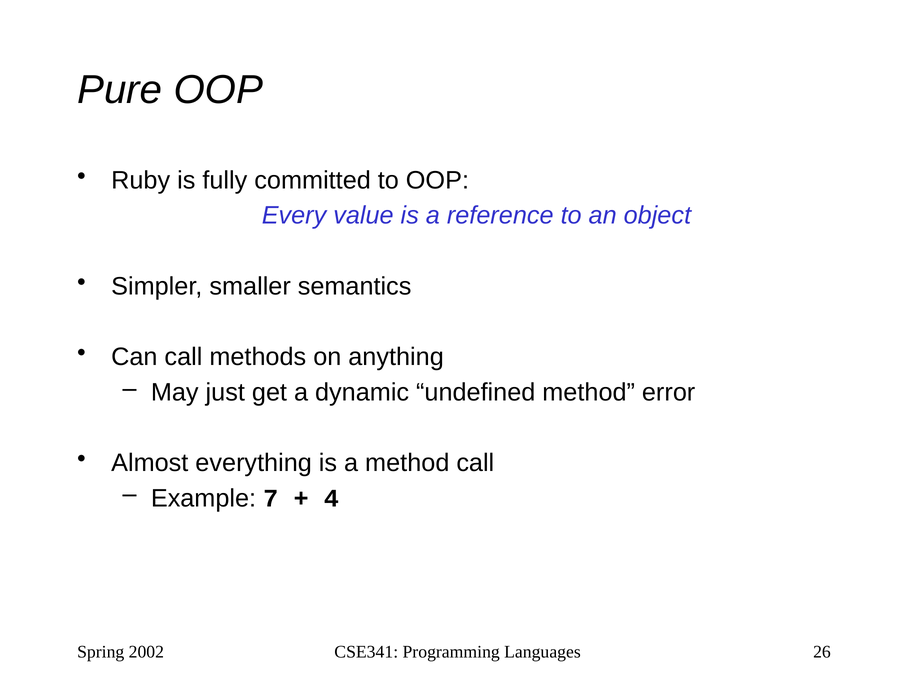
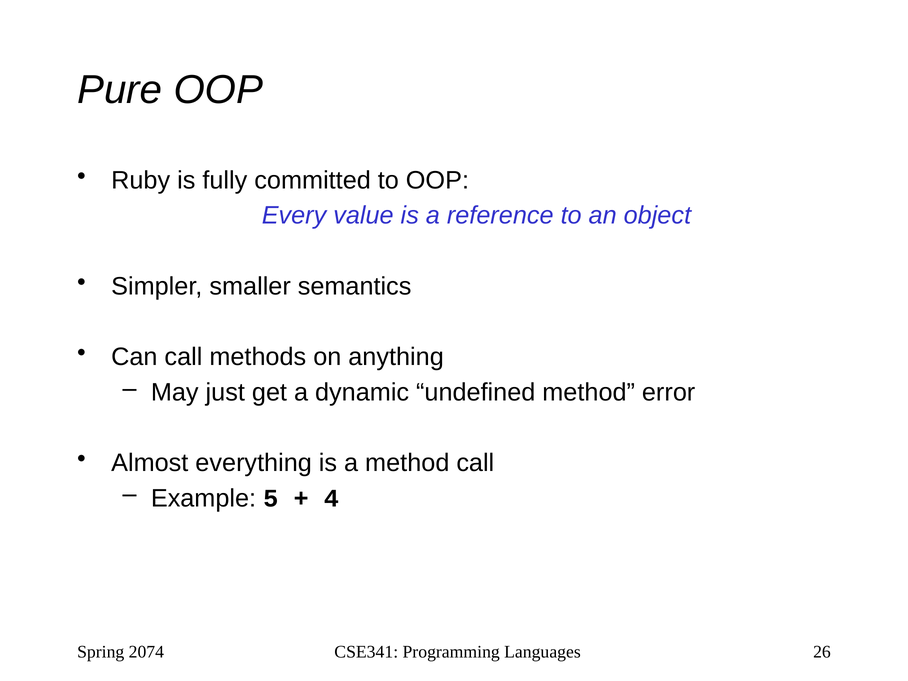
7: 7 -> 5 (271, 498)
2002: 2002 -> 2074 (146, 652)
